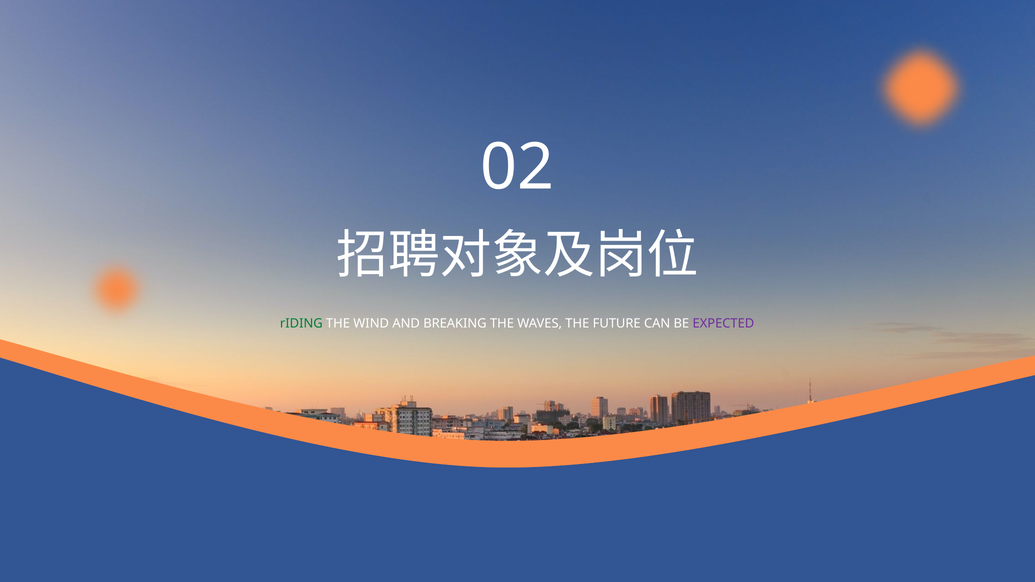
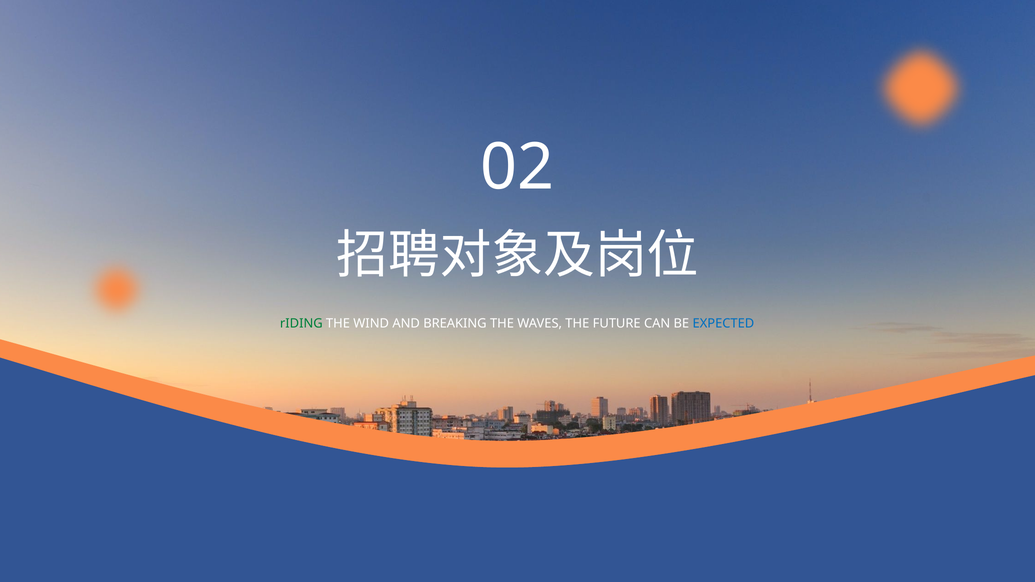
EXPECTED colour: purple -> blue (723, 324)
